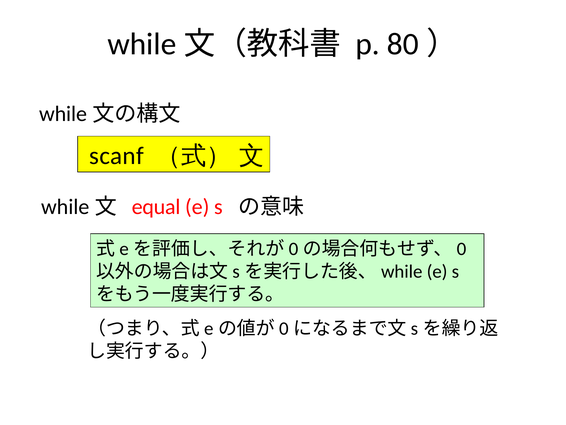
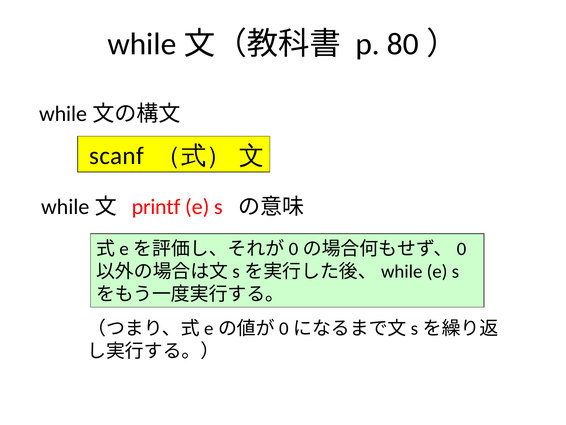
equal: equal -> printf (156, 207)
